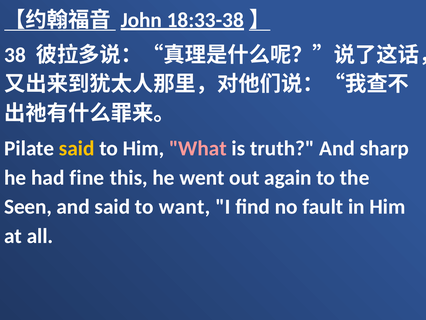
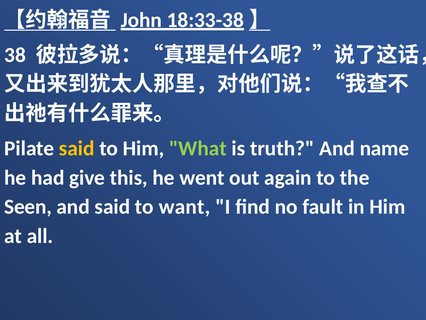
What colour: pink -> light green (198, 148)
sharp: sharp -> name (384, 148)
fine: fine -> give (87, 177)
